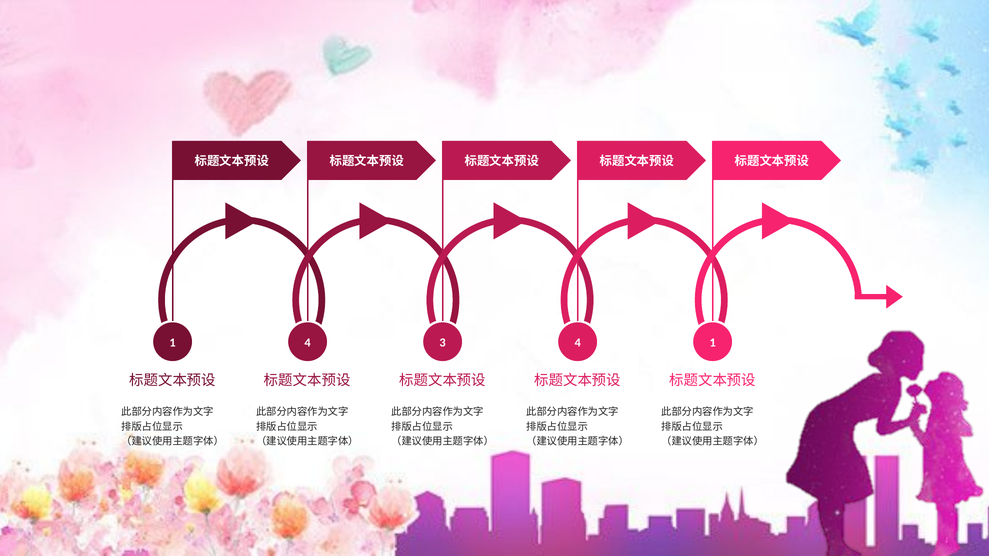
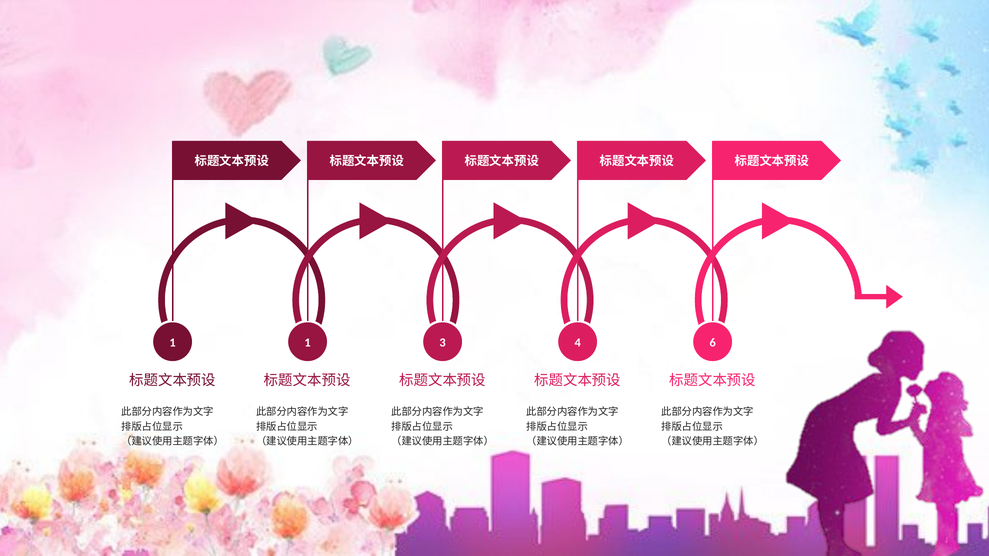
1 4: 4 -> 1 (308, 343)
4 1: 1 -> 6 (713, 343)
